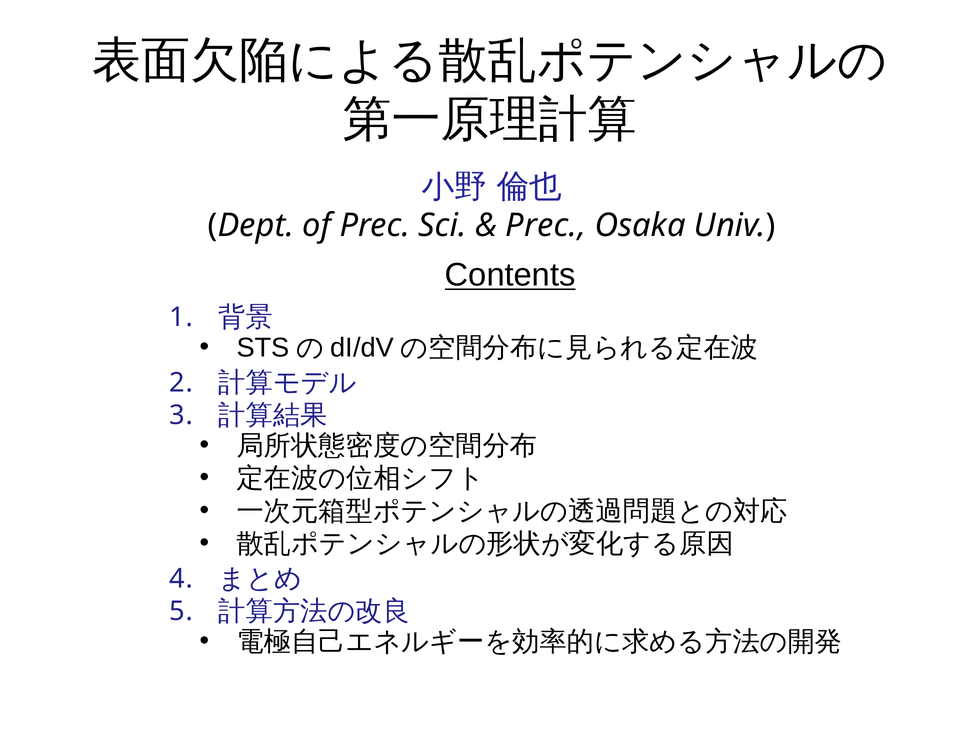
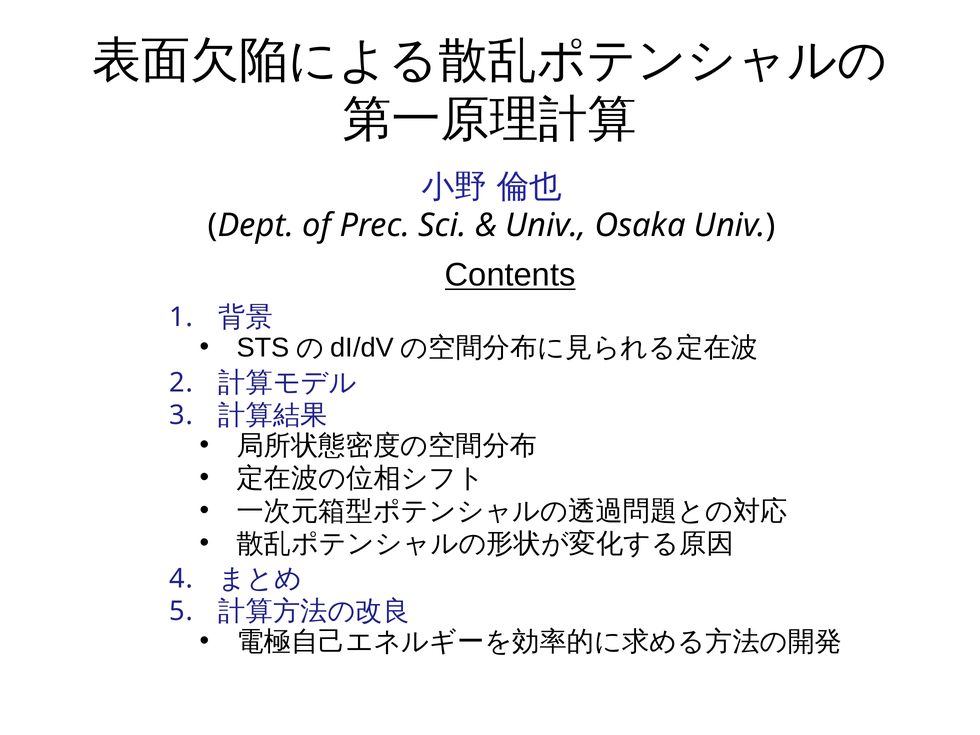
Prec: Prec -> Univ (546, 226)
